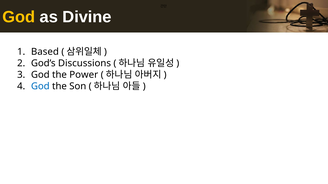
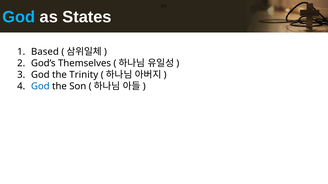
God colour: yellow -> light blue (19, 17)
Divine: Divine -> States (87, 17)
Discussions: Discussions -> Themselves (85, 63)
Power: Power -> Trinity (84, 75)
